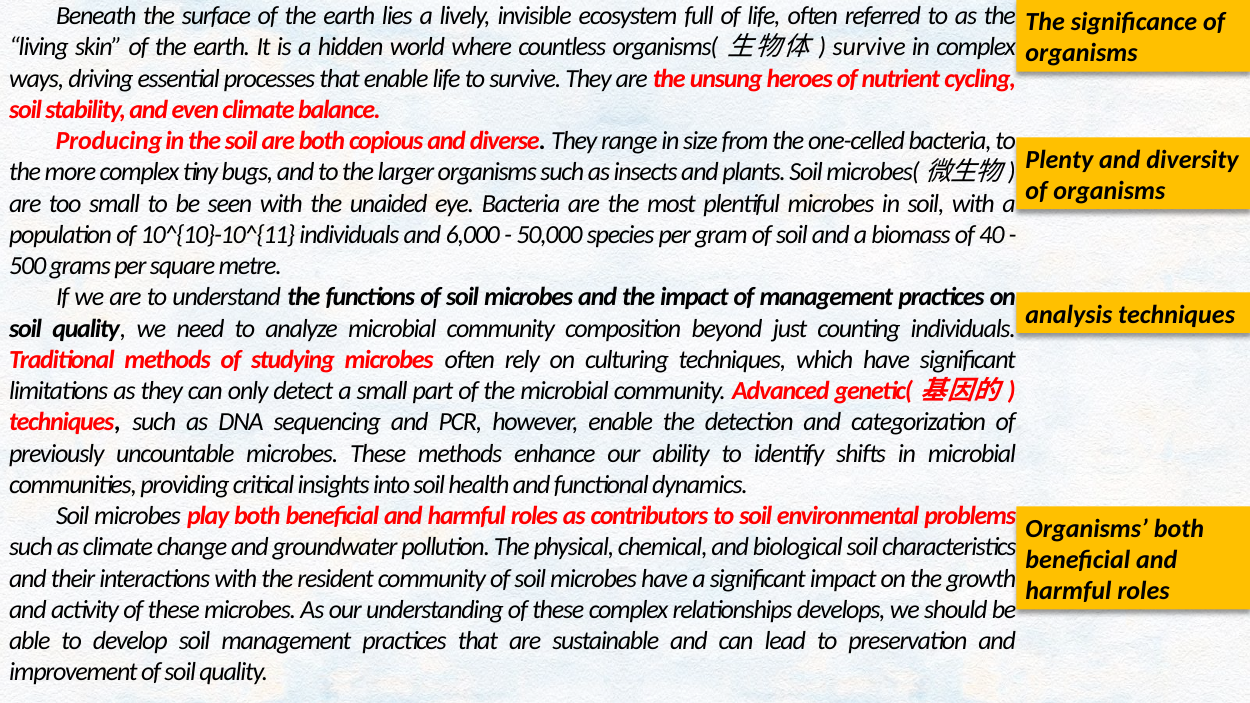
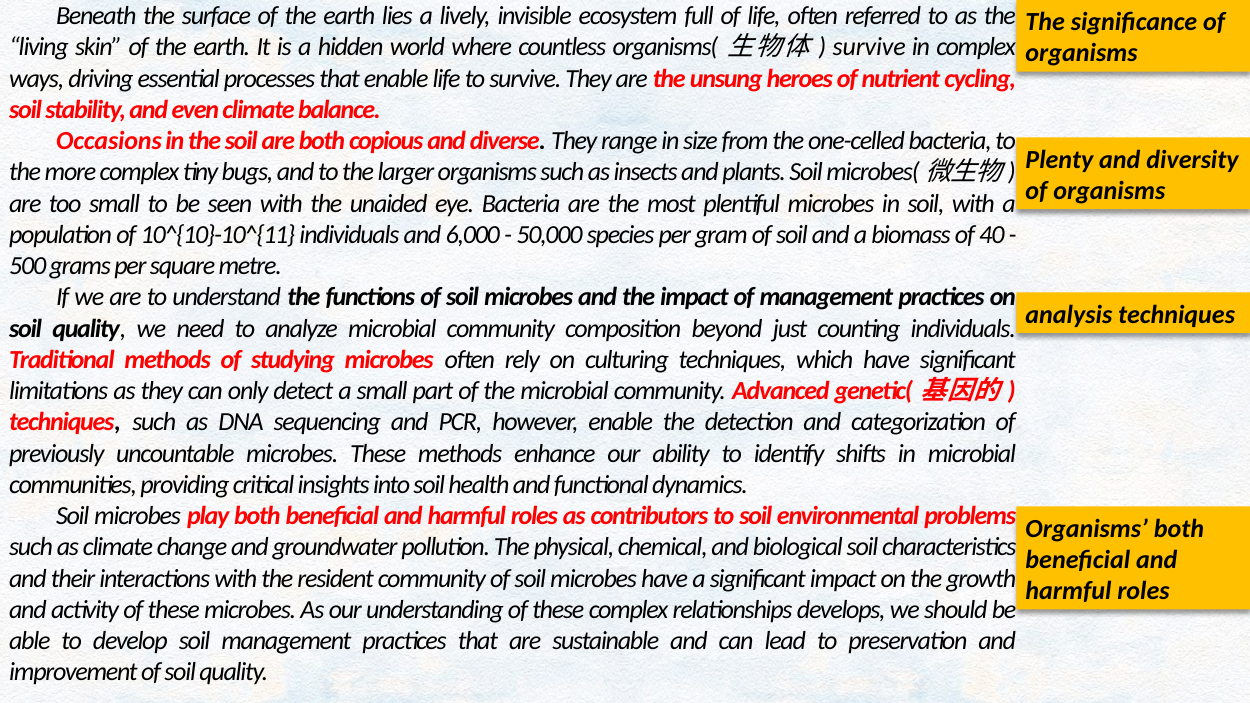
Producing: Producing -> Occasions (109, 141)
